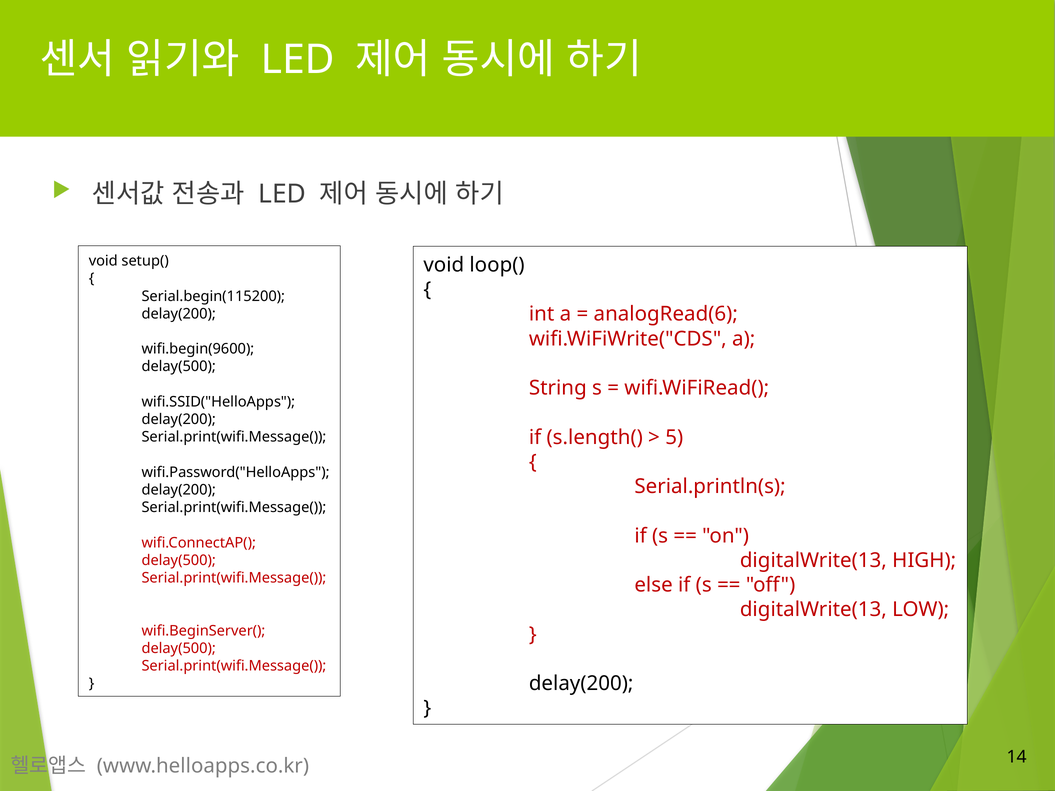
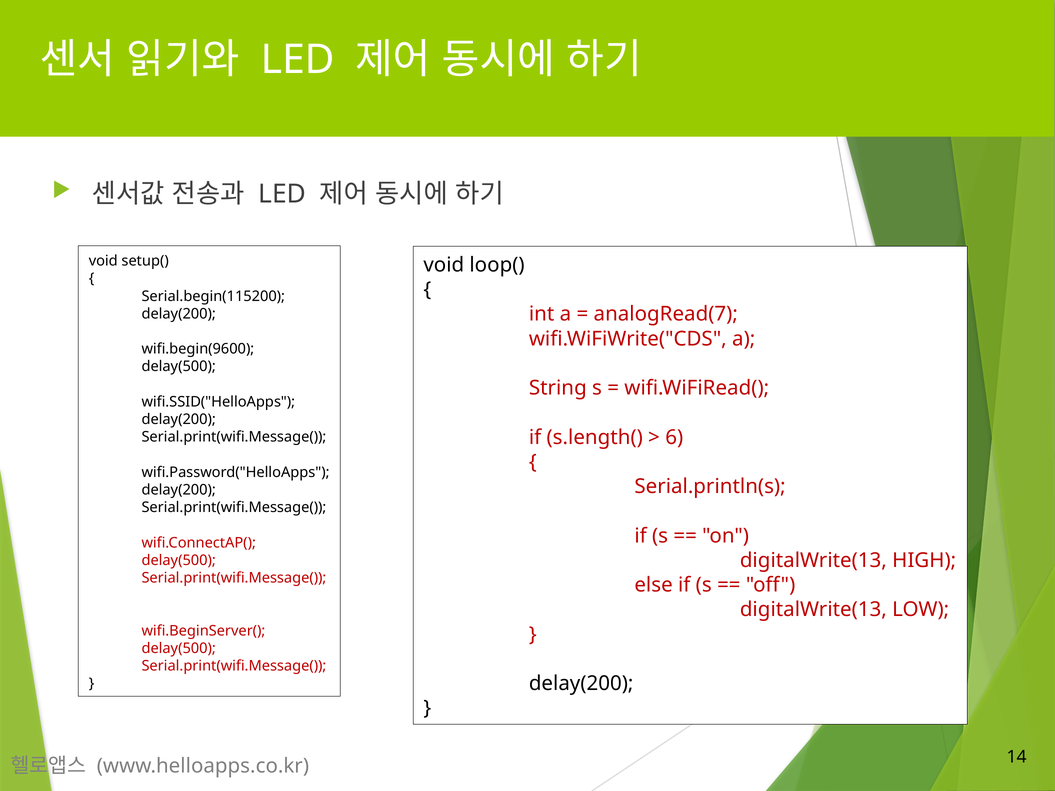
analogRead(6: analogRead(6 -> analogRead(7 (666, 314)
5: 5 -> 6 (674, 437)
